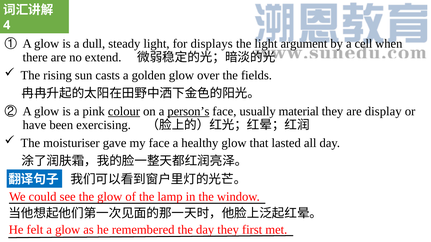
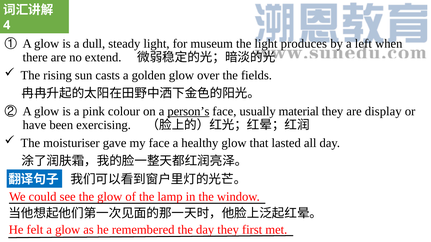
displays: displays -> museum (212, 44)
argument: argument -> produces (304, 44)
cell: cell -> left (363, 44)
colour underline: present -> none (124, 112)
